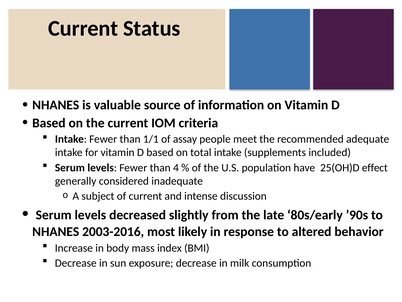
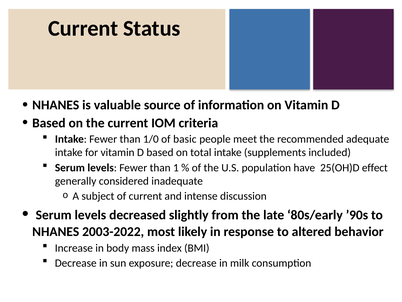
1/1: 1/1 -> 1/0 (151, 139)
assay: assay -> basic (185, 139)
4: 4 -> 1 (176, 167)
2003-2016: 2003-2016 -> 2003-2022 (113, 231)
